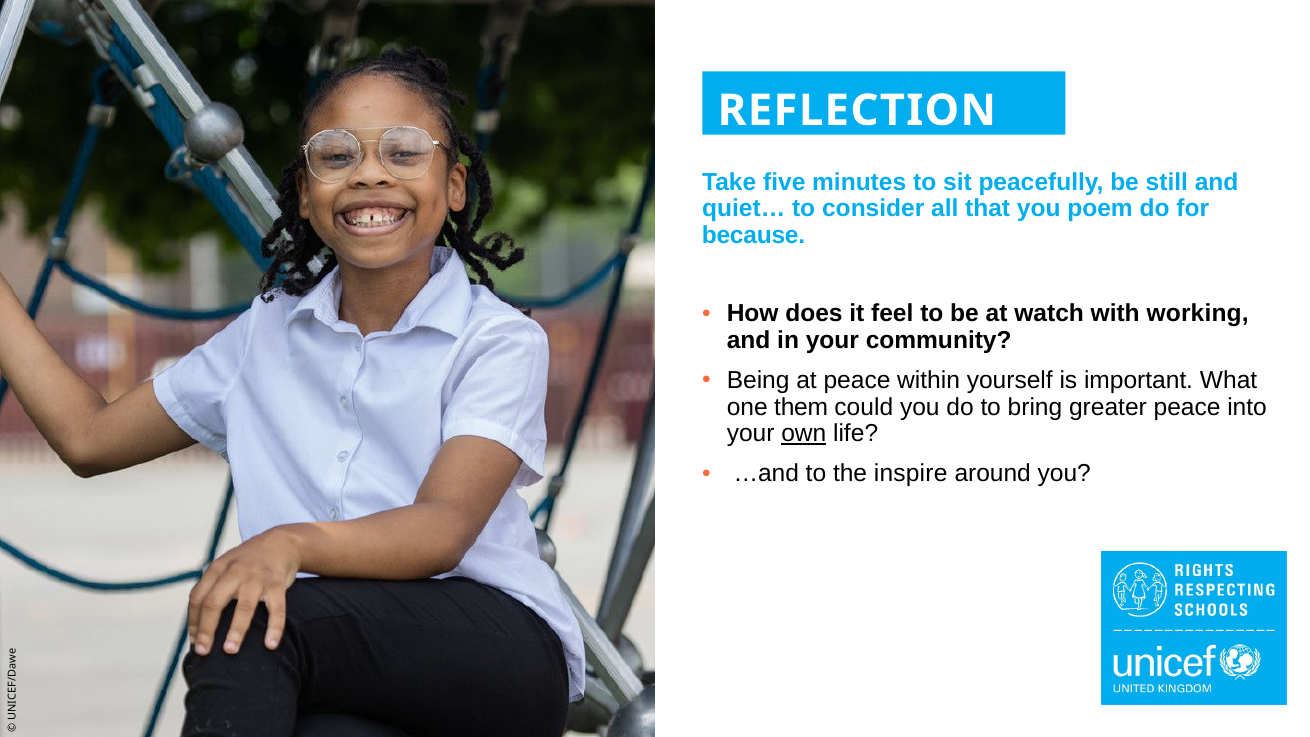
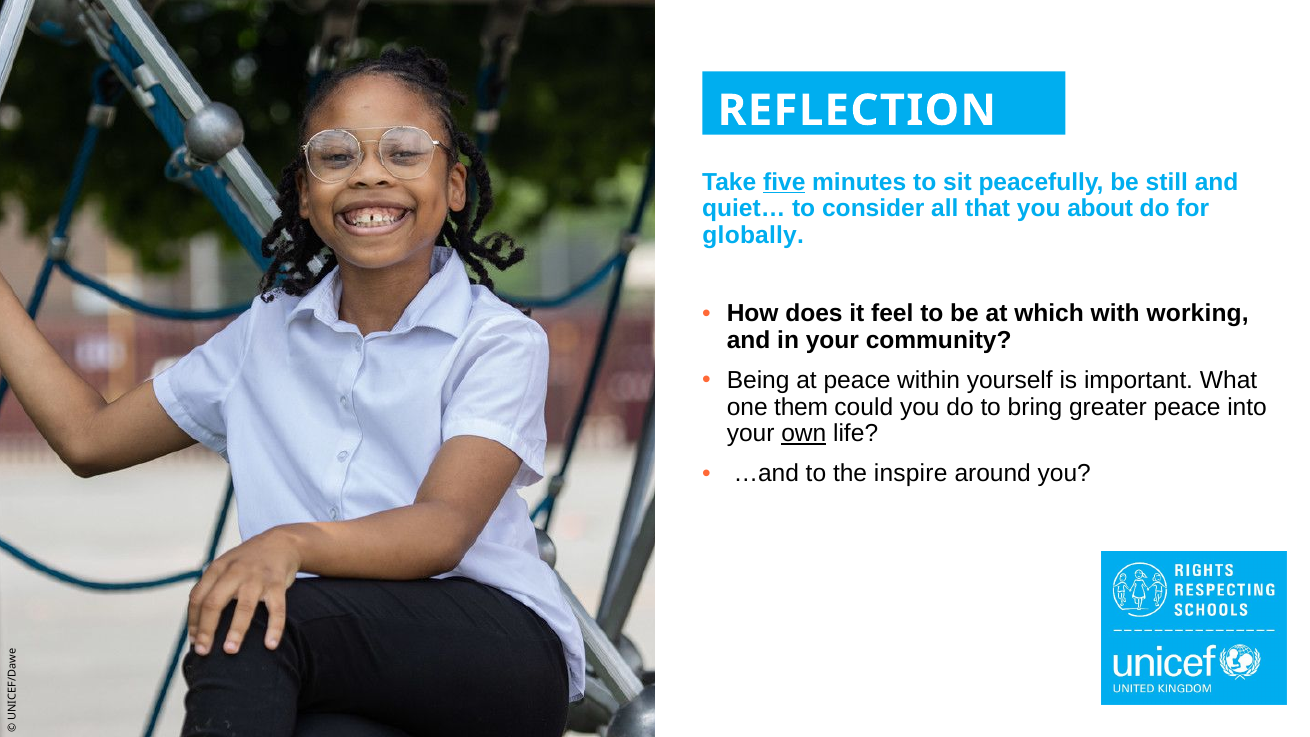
five underline: none -> present (784, 182)
poem: poem -> about (1100, 209)
because: because -> globally (753, 235)
watch: watch -> which (1049, 314)
